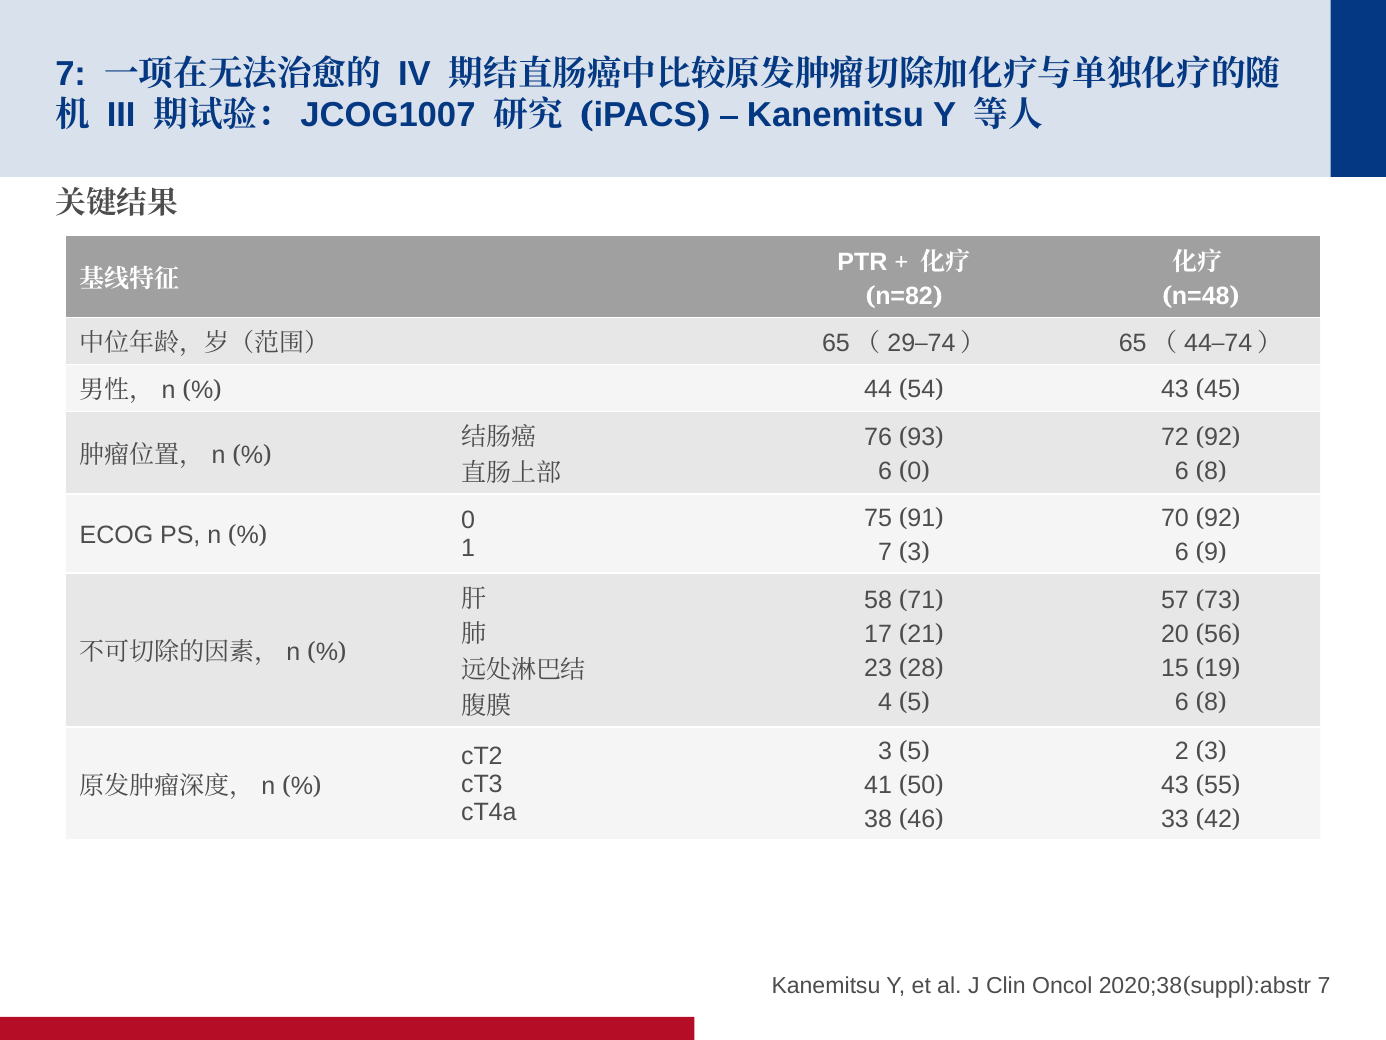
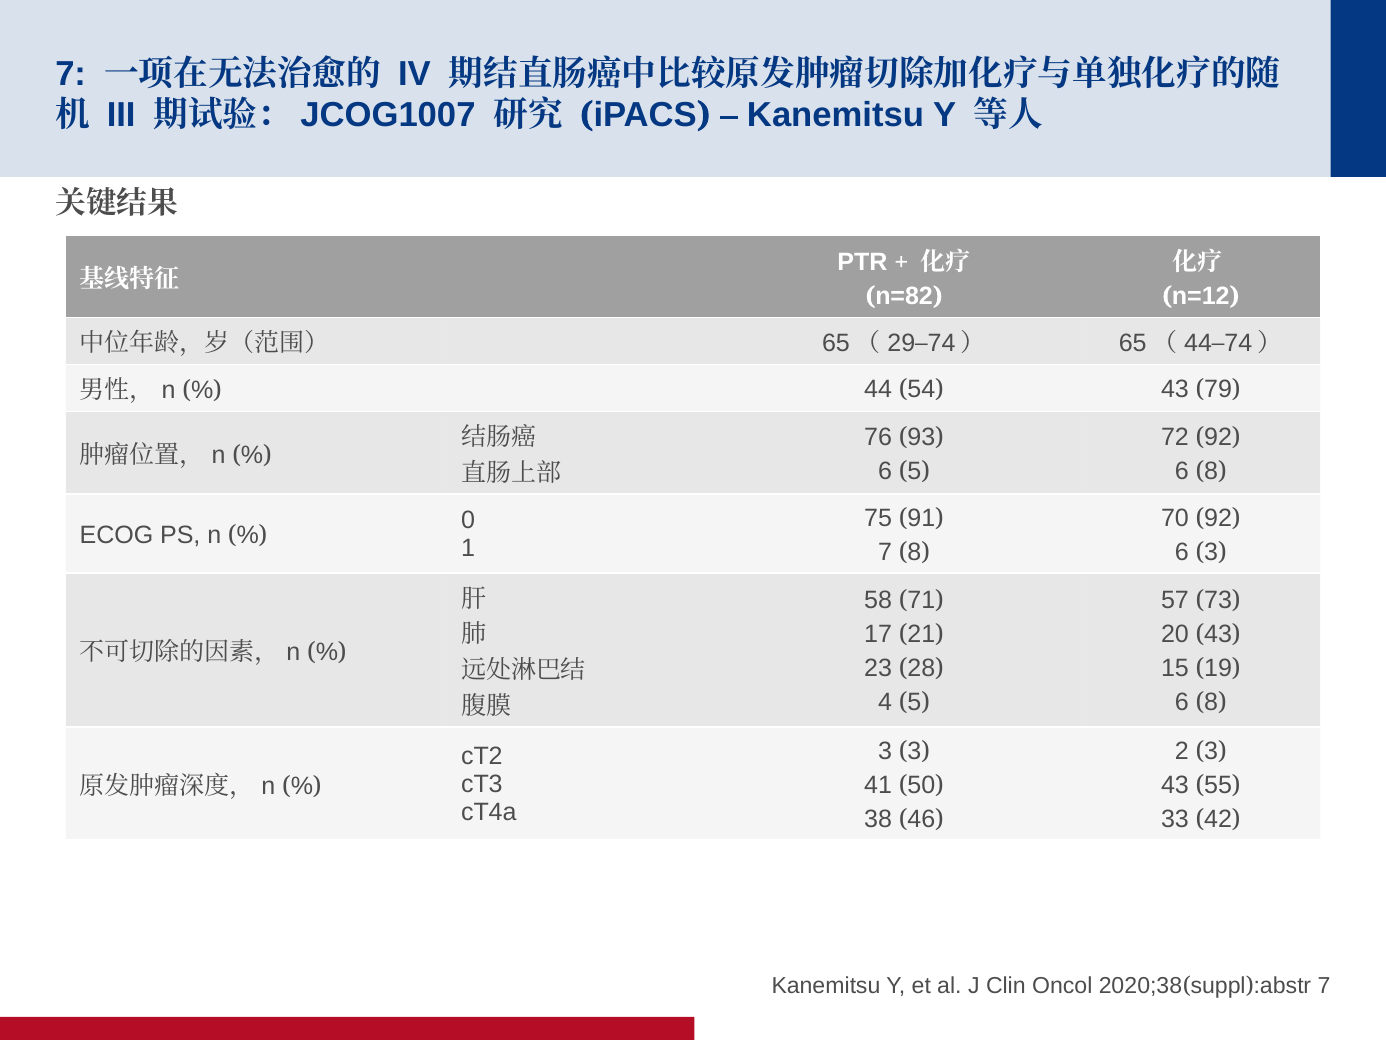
n=48: n=48 -> n=12 (1201, 296)
45: 45 -> 79 (1218, 389)
0: 0 -> 5 (914, 471)
3: 3 -> 8 (914, 552)
9: 9 -> 3 (1211, 552)
56: 56 -> 43 (1218, 634)
5: 5 -> 3 (914, 751)
